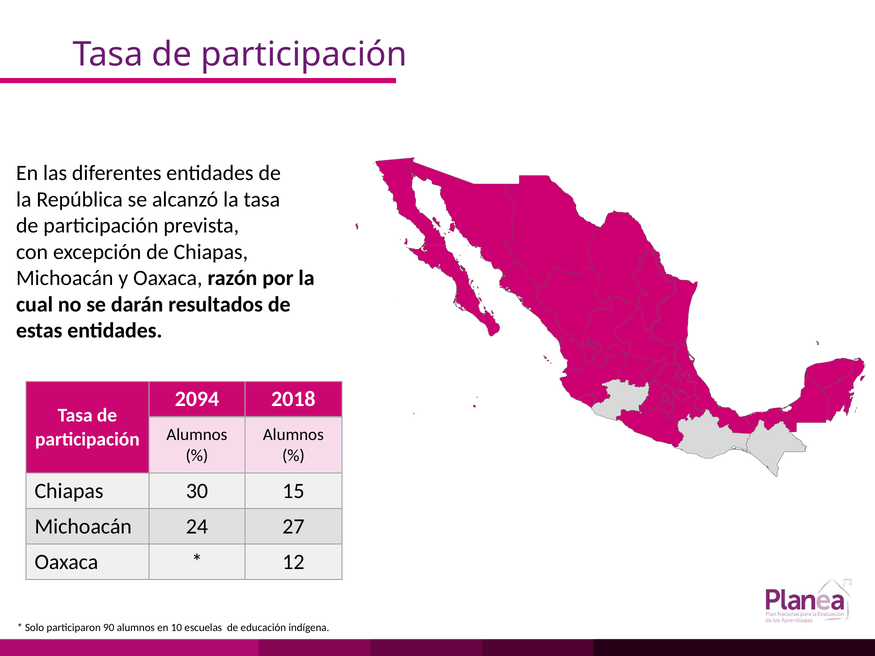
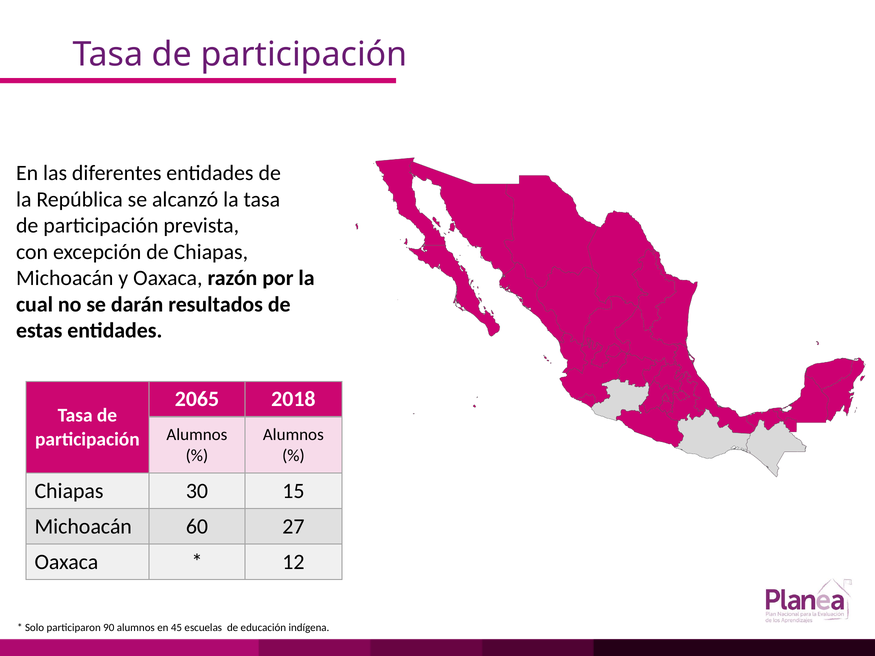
2094: 2094 -> 2065 (197, 399)
24: 24 -> 60 (197, 527)
10: 10 -> 45 (176, 628)
